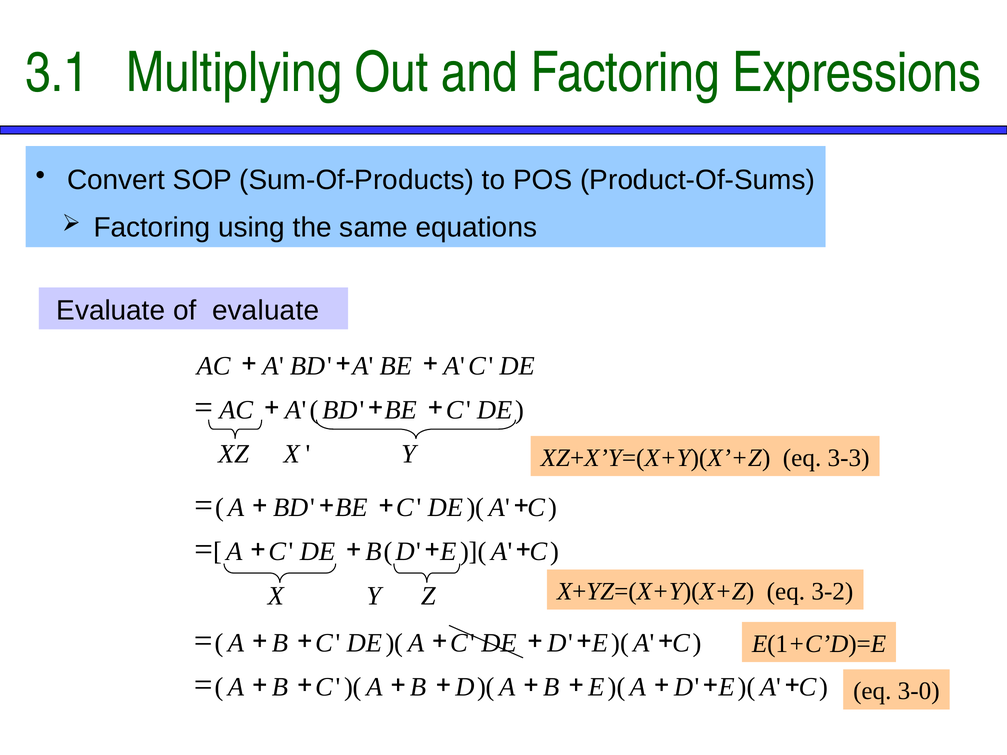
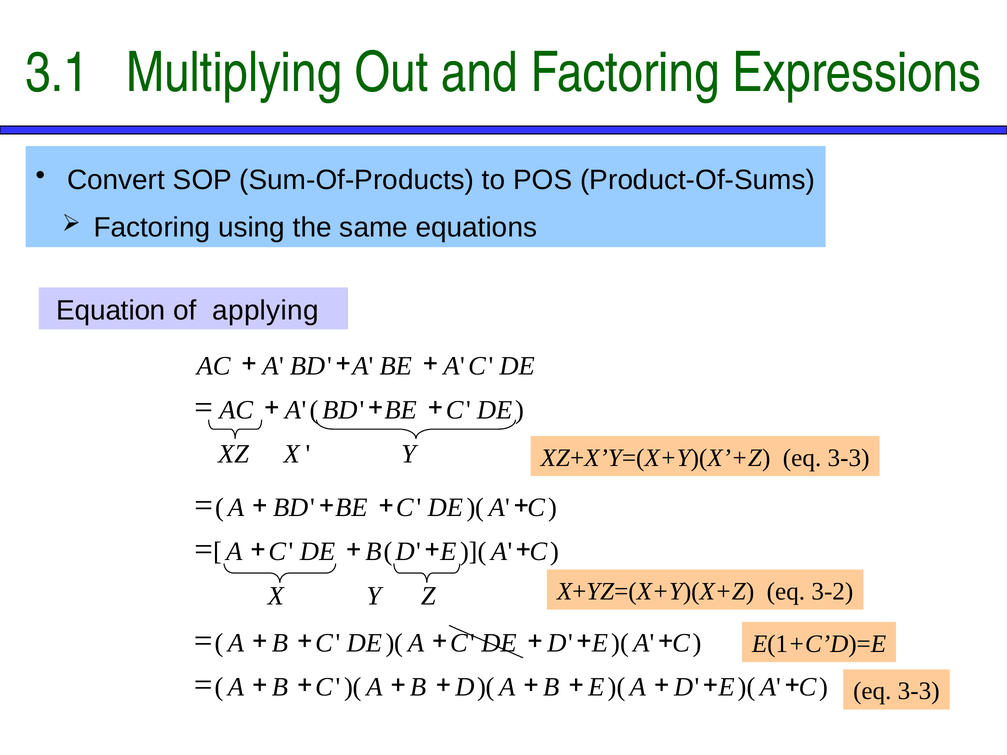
Evaluate: Evaluate -> Equation (111, 310)
of evaluate: evaluate -> applying (266, 310)
3-0: 3-0 -> 3-3 (919, 691)
